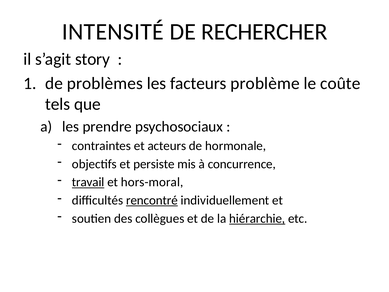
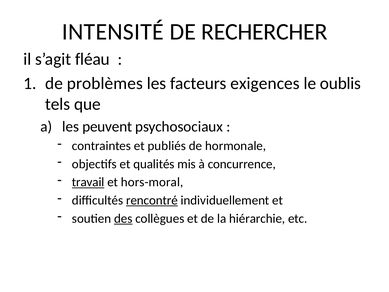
story: story -> fléau (92, 59)
problème: problème -> exigences (265, 83)
coûte: coûte -> oublis (340, 83)
prendre: prendre -> peuvent (107, 126)
acteurs: acteurs -> publiés (167, 146)
persiste: persiste -> qualités (154, 164)
des underline: none -> present (123, 218)
hiérarchie underline: present -> none (257, 218)
